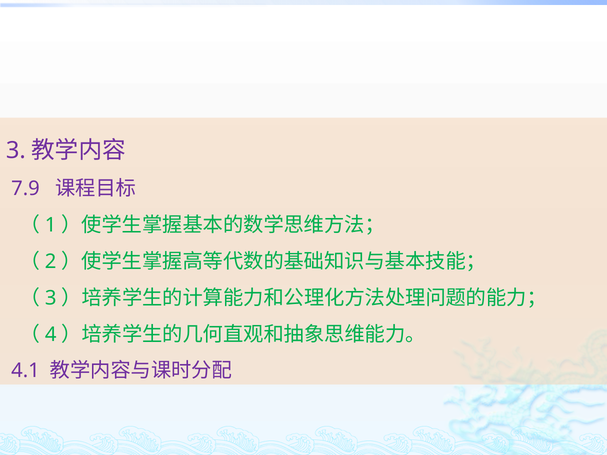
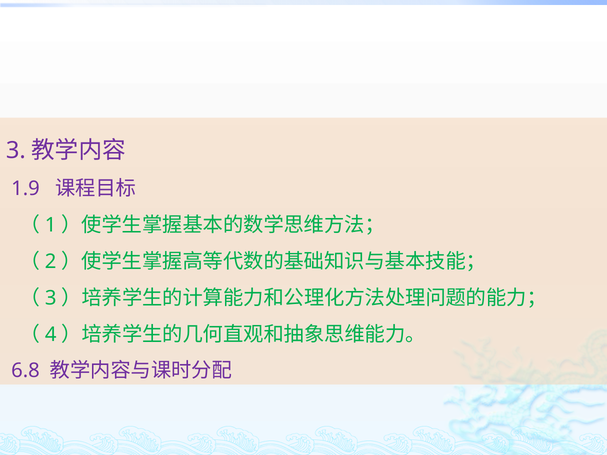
7.9: 7.9 -> 1.9 (25, 189)
4.1: 4.1 -> 6.8 (25, 371)
